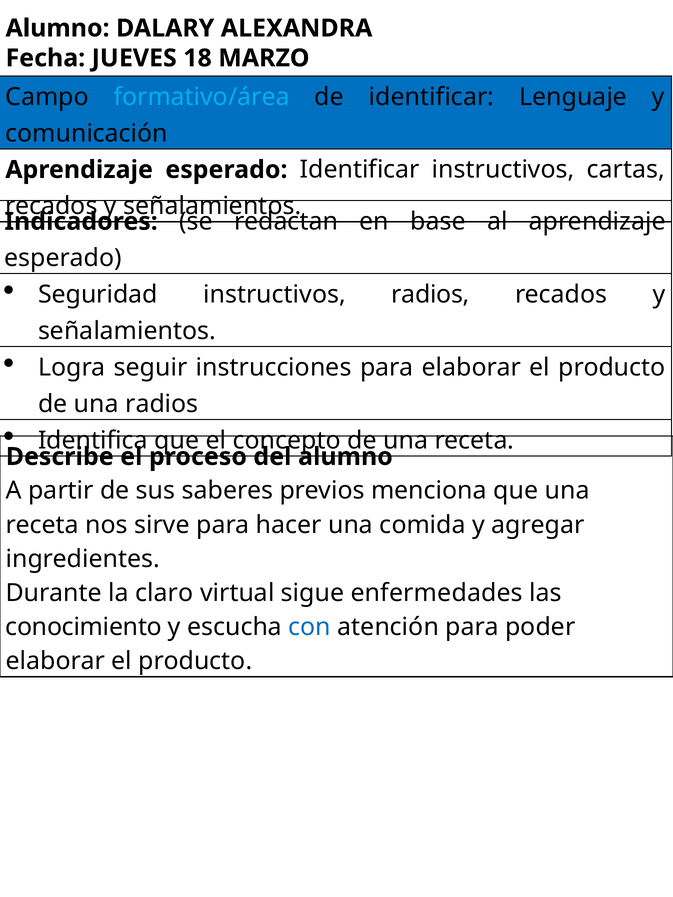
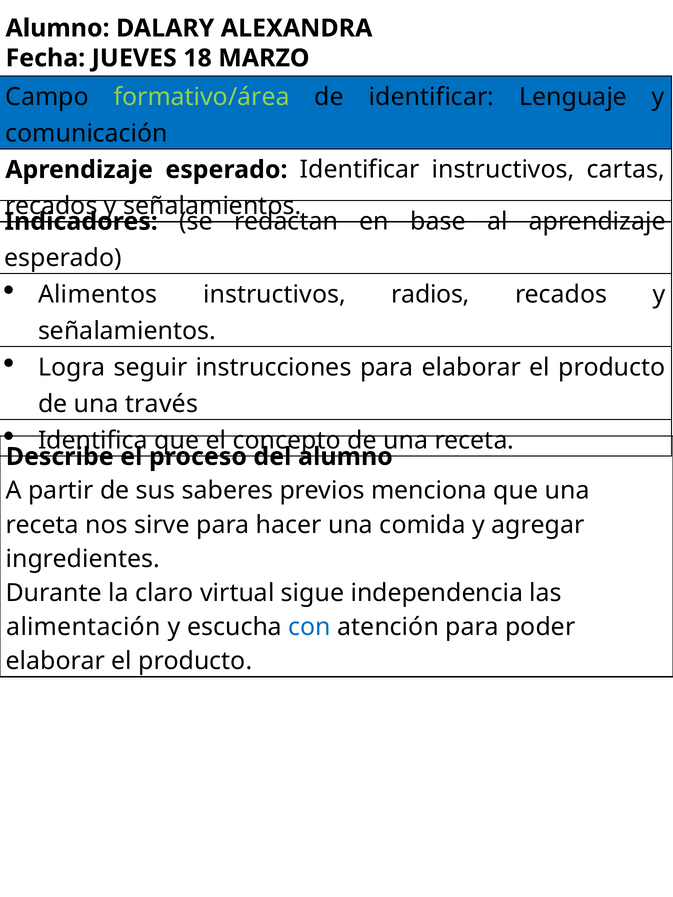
formativo/área colour: light blue -> light green (202, 97)
Seguridad: Seguridad -> Alimentos (98, 295)
una radios: radios -> través (162, 404)
enfermedades: enfermedades -> independencia (437, 593)
conocimiento: conocimiento -> alimentación (83, 627)
